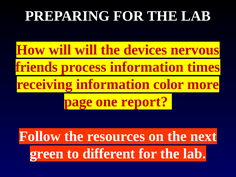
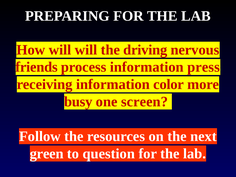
devices: devices -> driving (145, 50)
times: times -> press (204, 67)
page: page -> busy (78, 102)
report: report -> screen (145, 102)
different: different -> question (109, 154)
